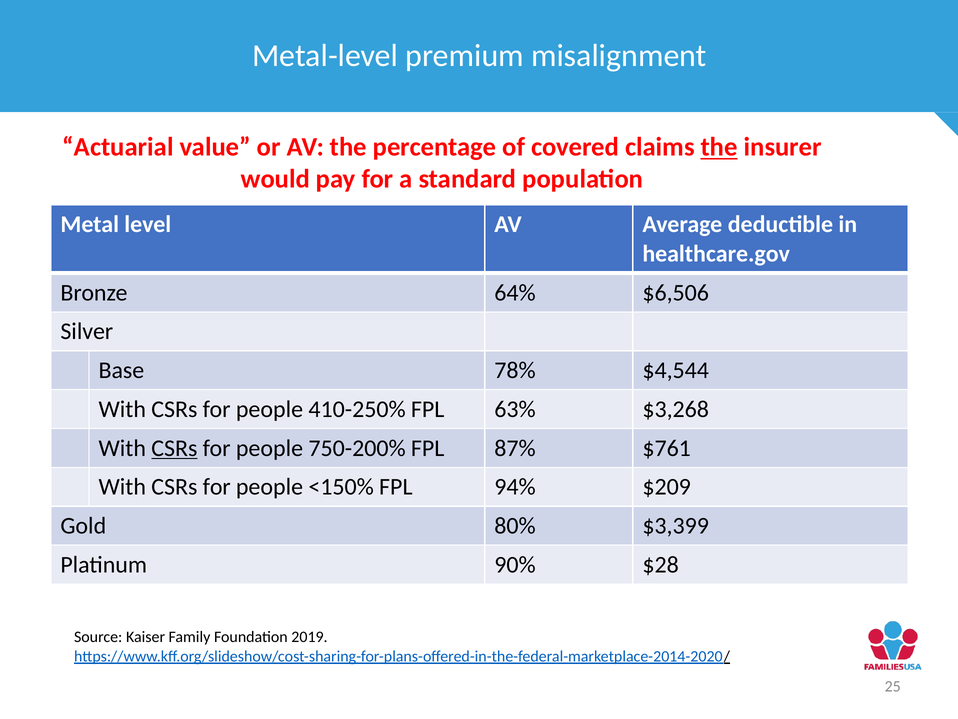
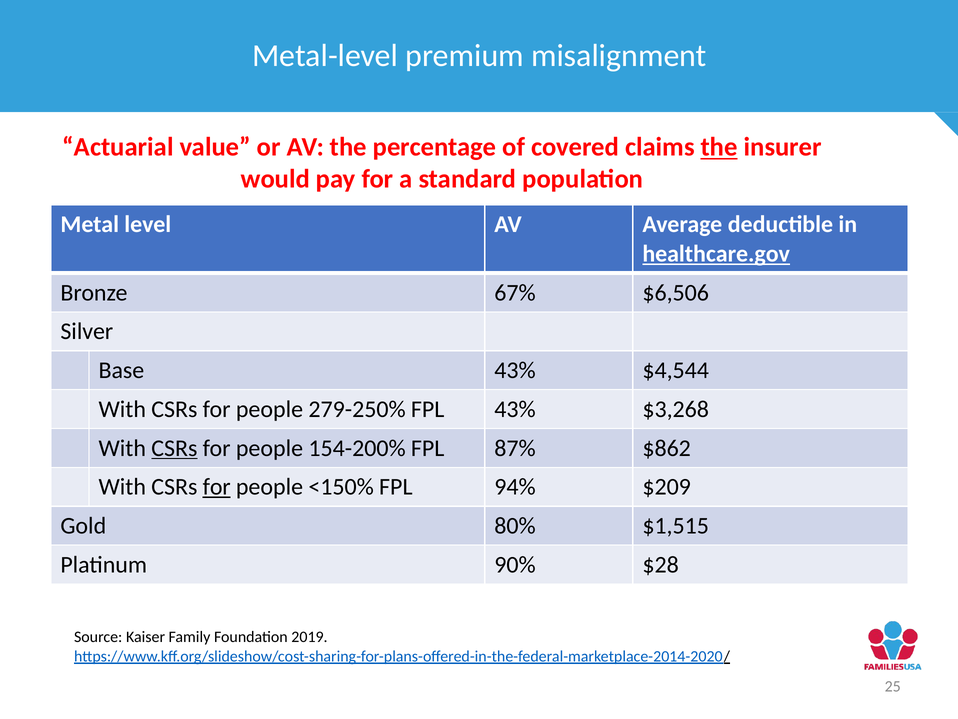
healthcare.gov underline: none -> present (716, 254)
64%: 64% -> 67% (515, 293)
Base 78%: 78% -> 43% (515, 370)
410-250%: 410-250% -> 279-250% (357, 409)
FPL 63%: 63% -> 43% (515, 409)
750-200%: 750-200% -> 154-200% (357, 448)
$761: $761 -> $862 (667, 448)
for underline: none -> present (217, 487)
$3,399: $3,399 -> $1,515 (676, 526)
